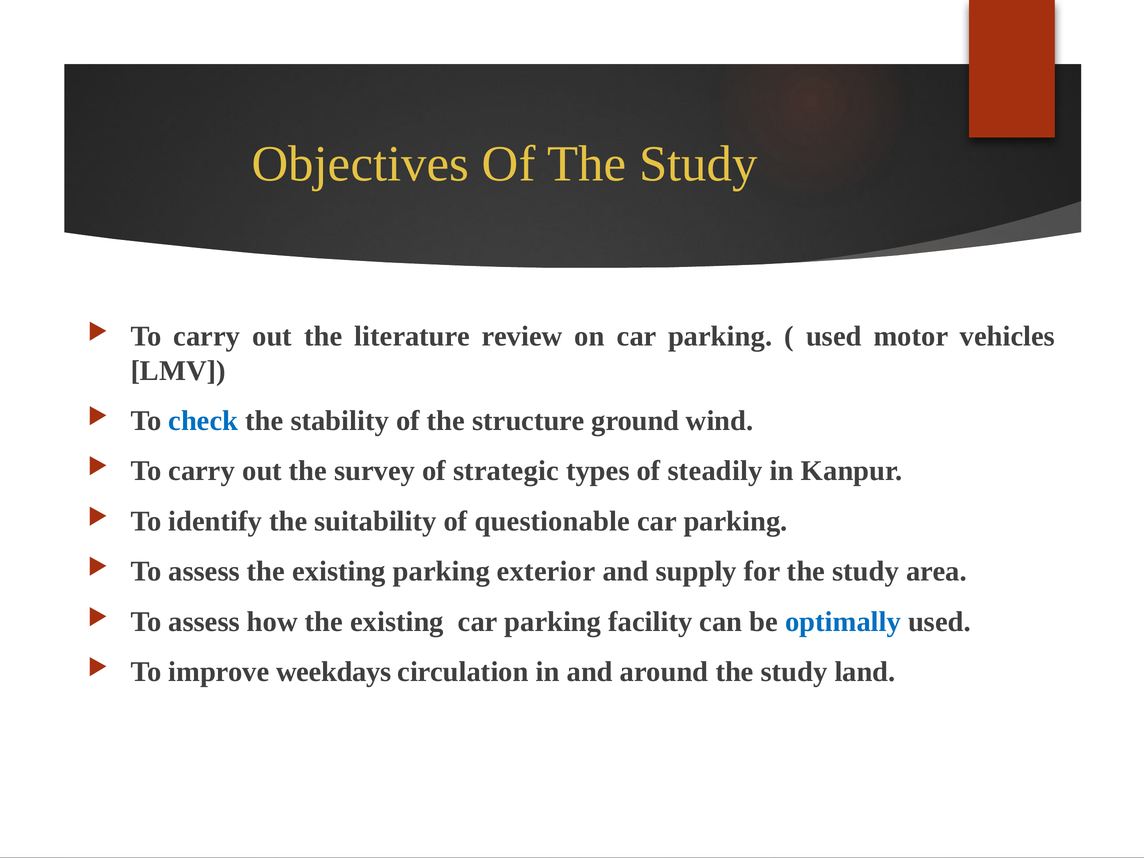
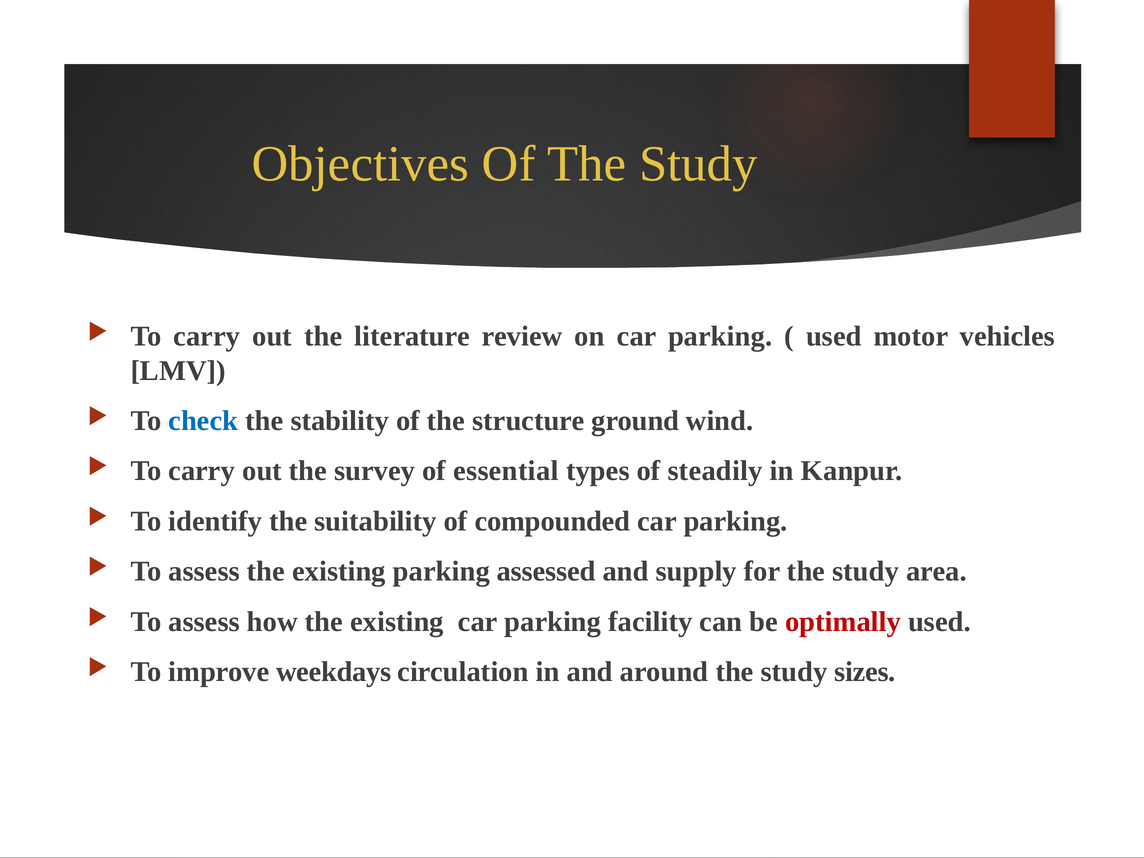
strategic: strategic -> essential (506, 471)
questionable: questionable -> compounded (553, 521)
exterior: exterior -> assessed (546, 571)
optimally colour: blue -> red (843, 622)
land: land -> sizes (865, 672)
